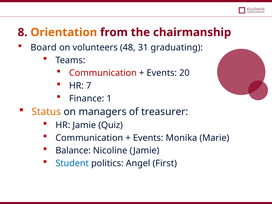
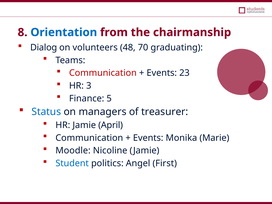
Orientation colour: orange -> blue (64, 32)
Board: Board -> Dialog (44, 48)
31: 31 -> 70 (143, 48)
20: 20 -> 23 (184, 73)
7: 7 -> 3 (89, 86)
1: 1 -> 5 (109, 98)
Status colour: orange -> blue (46, 112)
Quiz: Quiz -> April (111, 125)
Balance: Balance -> Moodle (73, 151)
